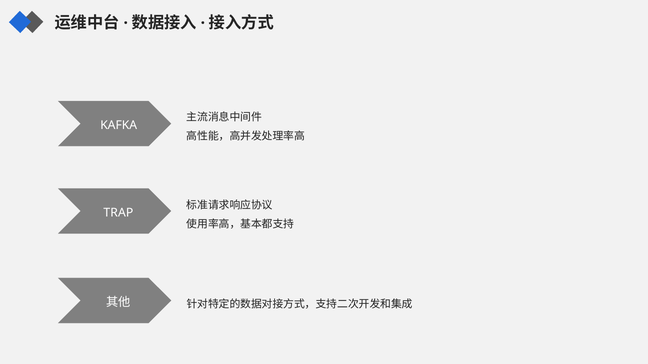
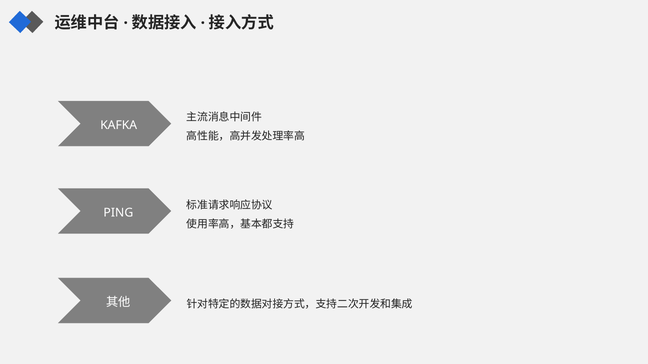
TRAP: TRAP -> PING (118, 213)
